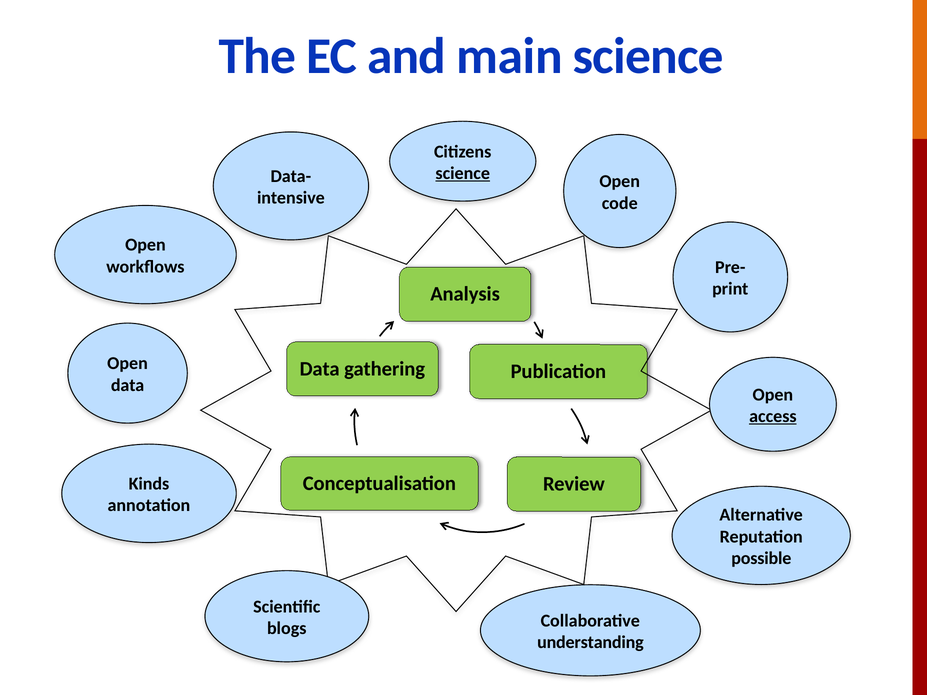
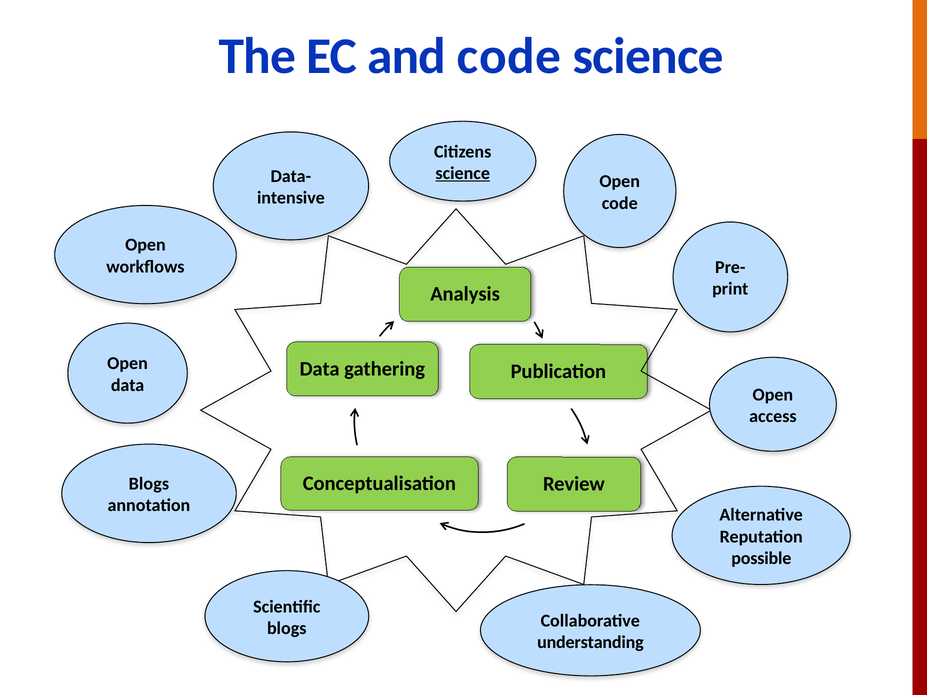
and main: main -> code (509, 57)
access underline: present -> none (773, 416)
Kinds: Kinds -> Blogs (149, 484)
